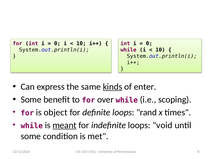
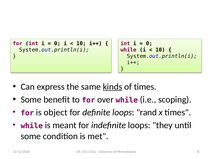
of enter: enter -> times (145, 87)
meant underline: present -> none (65, 125)
void: void -> they (163, 125)
